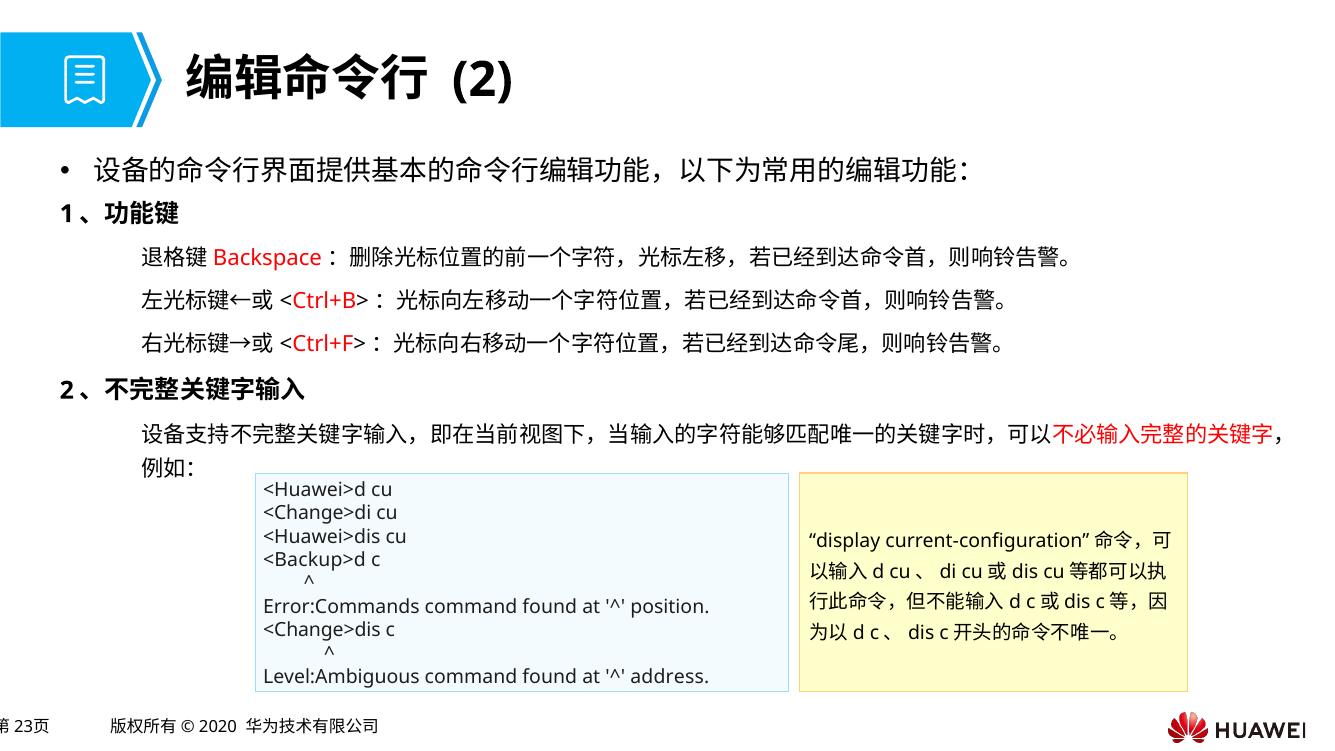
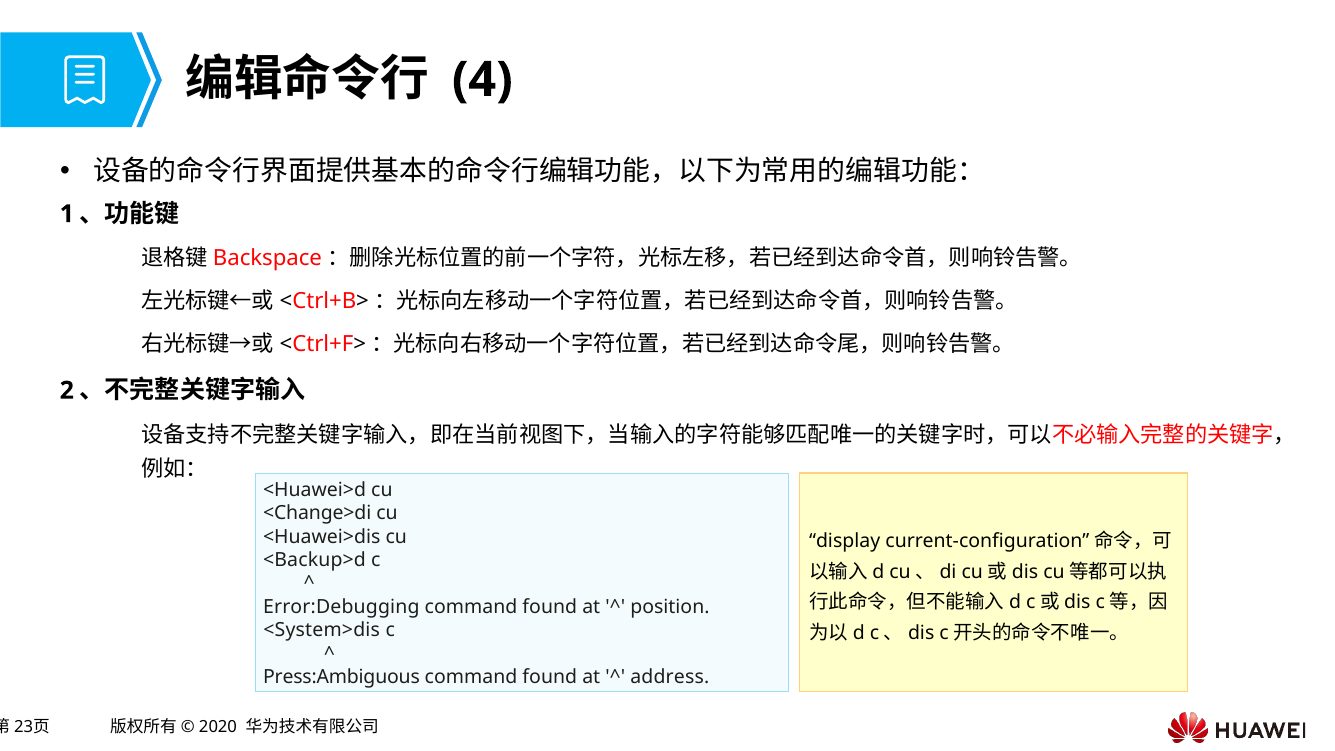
2: 2 -> 4 (482, 80)
Error:Commands: Error:Commands -> Error:Debugging (341, 607)
<Change>dis: <Change>dis -> <System>dis (322, 630)
Level:Ambiguous: Level:Ambiguous -> Press:Ambiguous (341, 677)
